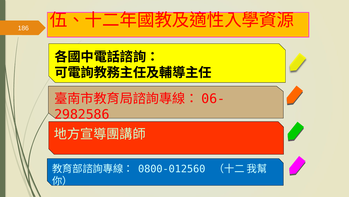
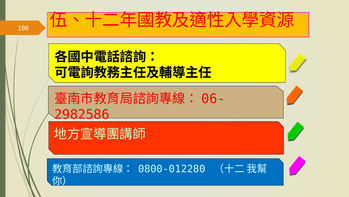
0800-012560: 0800-012560 -> 0800-012280 (172, 168)
